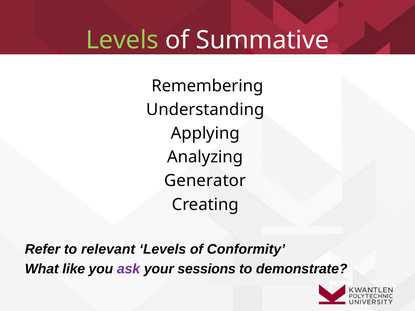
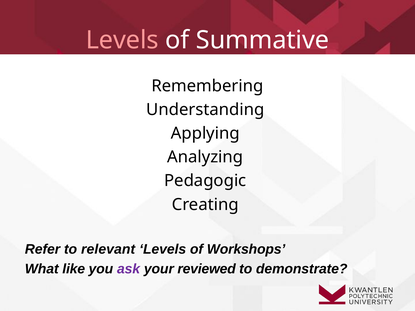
Levels colour: light green -> pink (122, 40)
Generator: Generator -> Pedagogic (205, 181)
Conformity: Conformity -> Workshops (246, 250)
sessions: sessions -> reviewed (207, 269)
